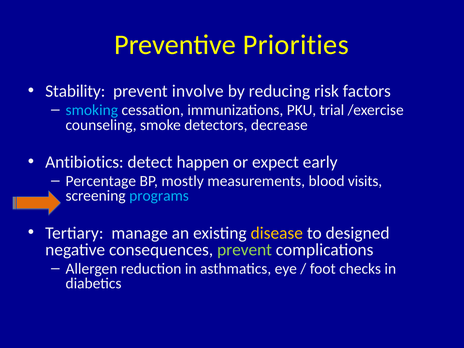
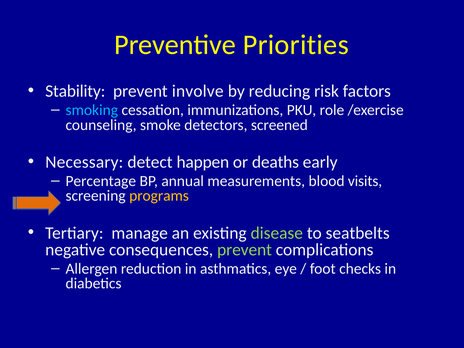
trial: trial -> role (332, 110)
decrease: decrease -> screened (279, 125)
Antibiotics: Antibiotics -> Necessary (84, 162)
expect: expect -> deaths (275, 162)
mostly: mostly -> annual (183, 181)
programs colour: light blue -> yellow (159, 196)
disease colour: yellow -> light green (277, 233)
designed: designed -> seatbelts (358, 233)
